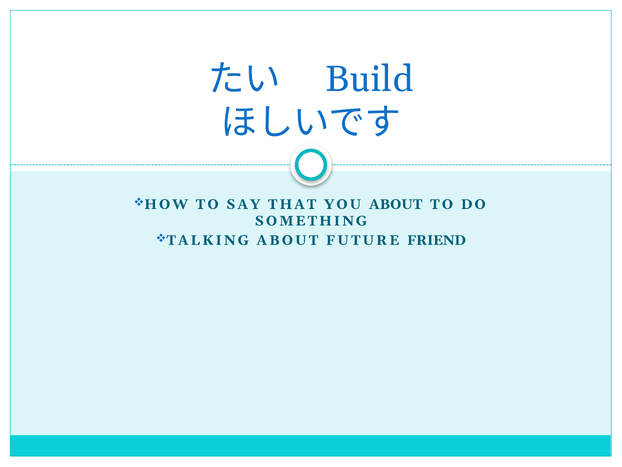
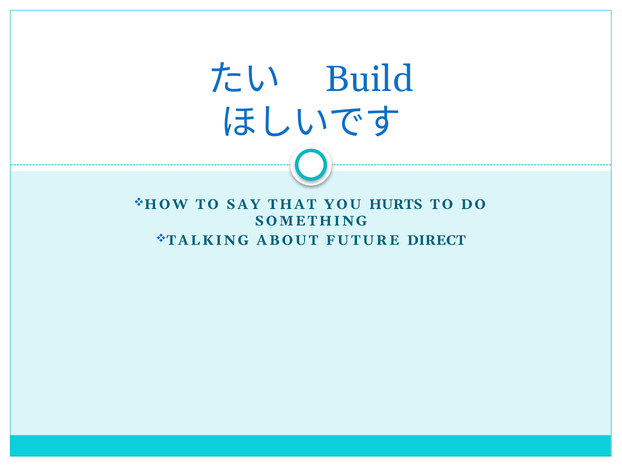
YOU ABOUT: ABOUT -> HURTS (396, 204)
FRIEND: FRIEND -> DIRECT (436, 240)
